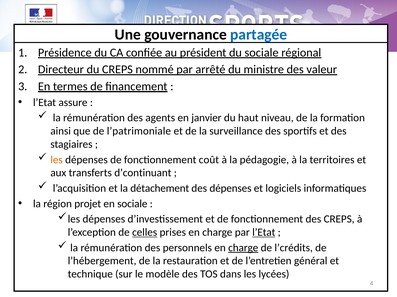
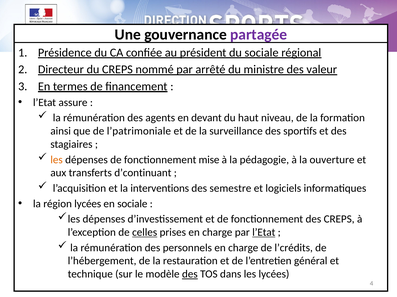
partagée colour: blue -> purple (259, 35)
janvier: janvier -> devant (206, 118)
coût: coût -> mise (209, 160)
territoires: territoires -> ouverture (332, 160)
détachement: détachement -> interventions (160, 189)
des dépenses: dépenses -> semestre (230, 189)
région projet: projet -> lycées (88, 204)
charge underline: present -> none (243, 248)
des underline: none -> present (190, 275)
